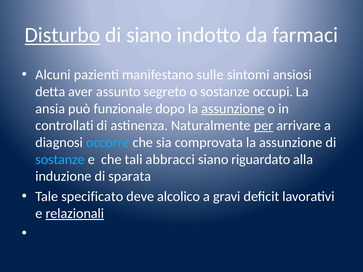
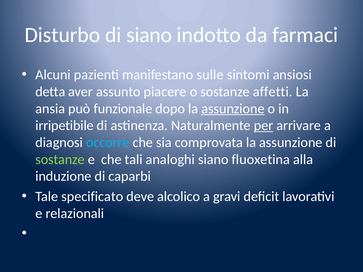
Disturbo underline: present -> none (62, 35)
segreto: segreto -> piacere (165, 92)
occupi: occupi -> affetti (273, 92)
controllati: controllati -> irripetibile (65, 126)
sostanze colour: light blue -> light green (60, 160)
abbracci: abbracci -> analoghi (170, 160)
riguardato: riguardato -> fluoxetina (261, 160)
sparata: sparata -> caparbi (130, 176)
relazionali underline: present -> none (75, 214)
